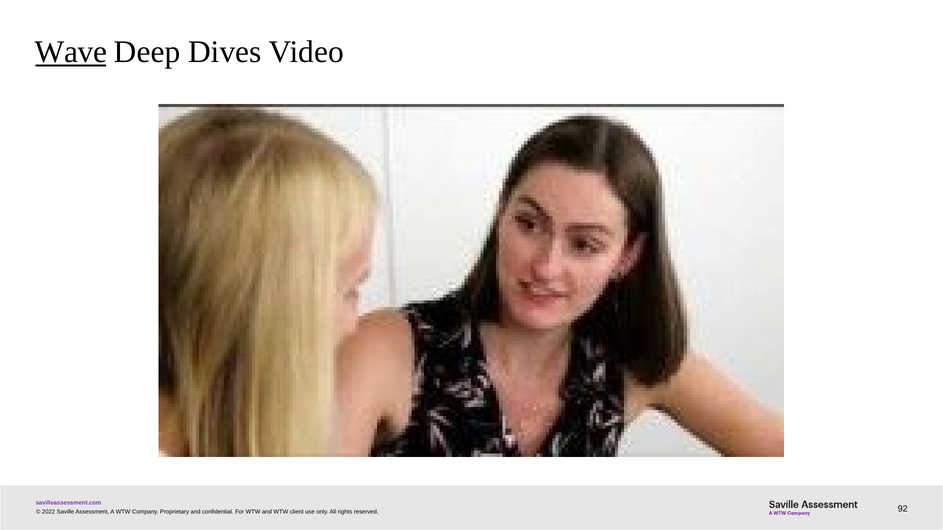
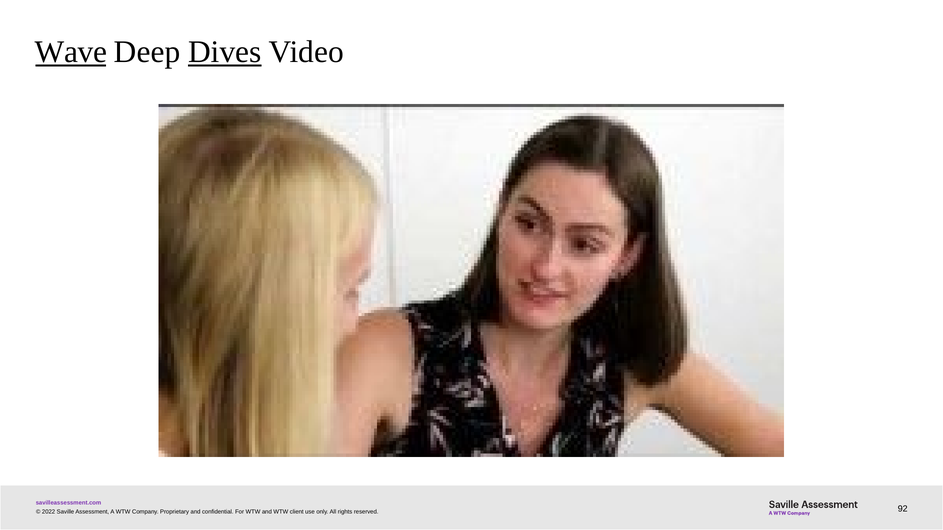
Dives underline: none -> present (225, 52)
